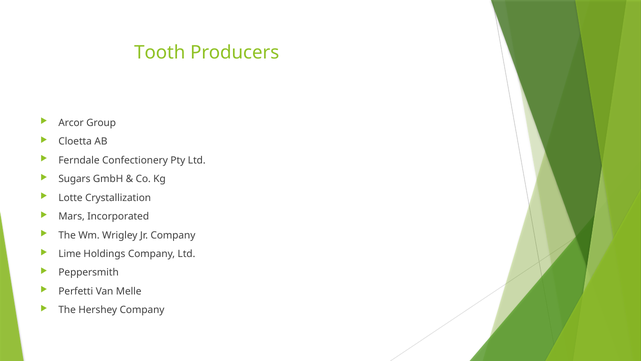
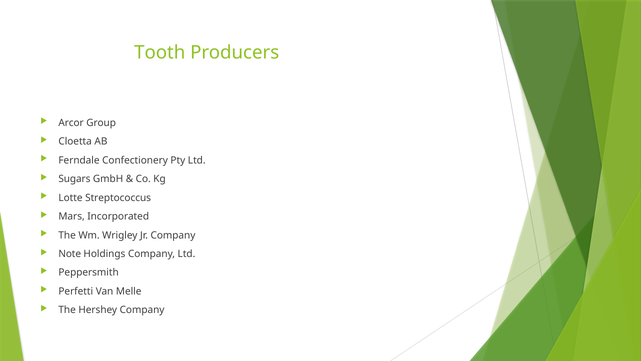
Crystallization: Crystallization -> Streptococcus (118, 198)
Lime: Lime -> Note (70, 254)
